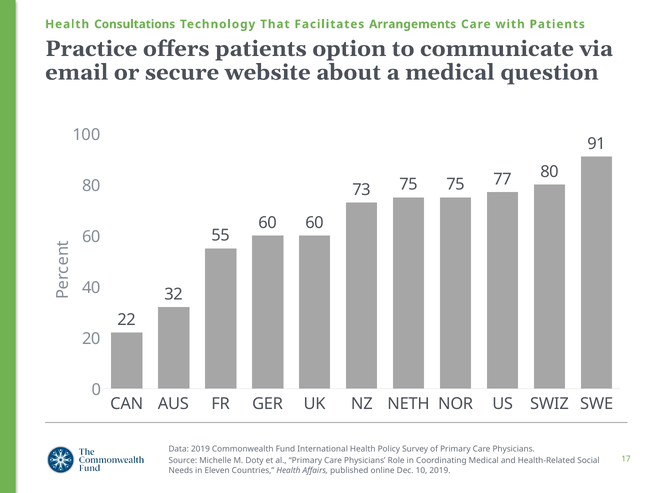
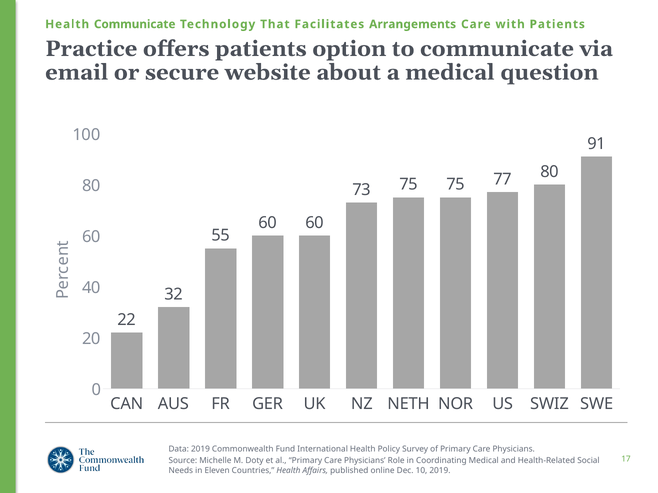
Health Consultations: Consultations -> Communicate (135, 24)
